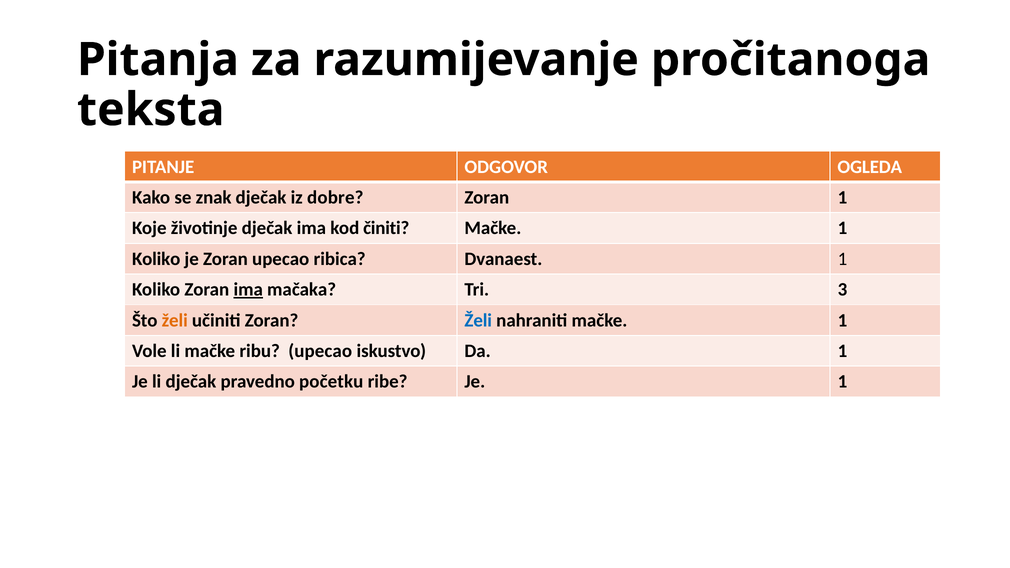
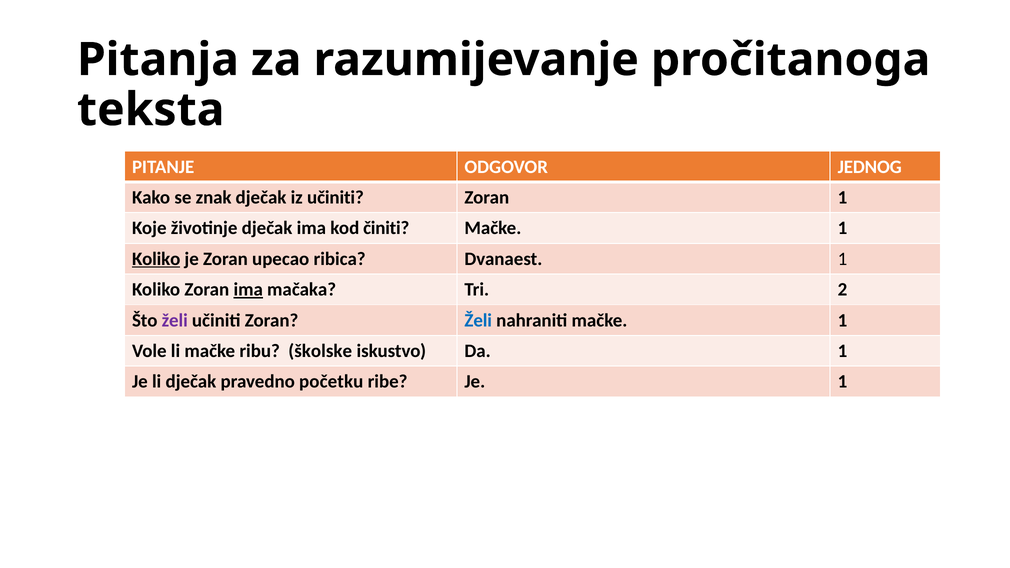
OGLEDA: OGLEDA -> JEDNOG (870, 167)
iz dobre: dobre -> učiniti (335, 198)
Koliko underline: none -> present (156, 259)
3: 3 -> 2 (842, 290)
želi colour: orange -> purple (175, 320)
ribu upecao: upecao -> školske (320, 351)
